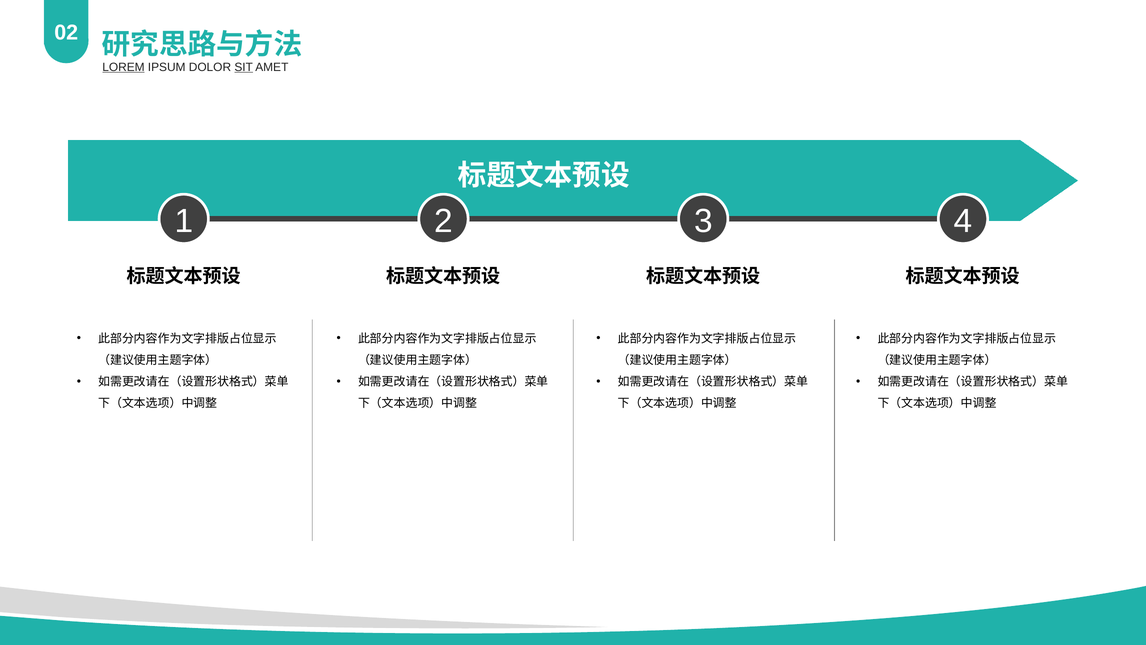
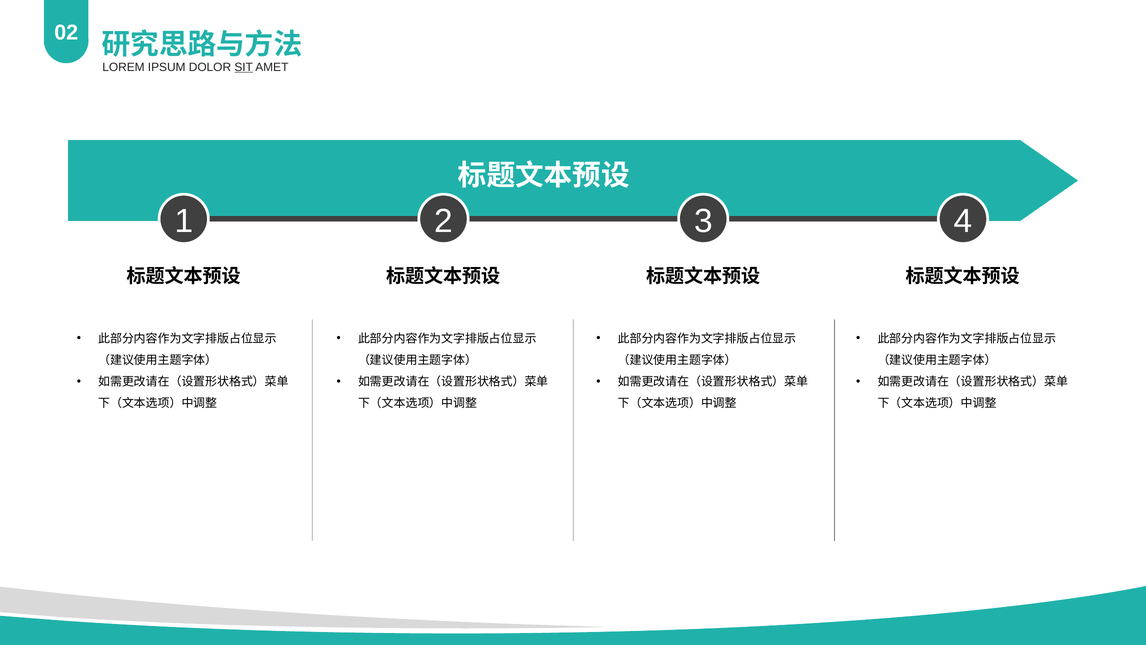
LOREM underline: present -> none (123, 67)
